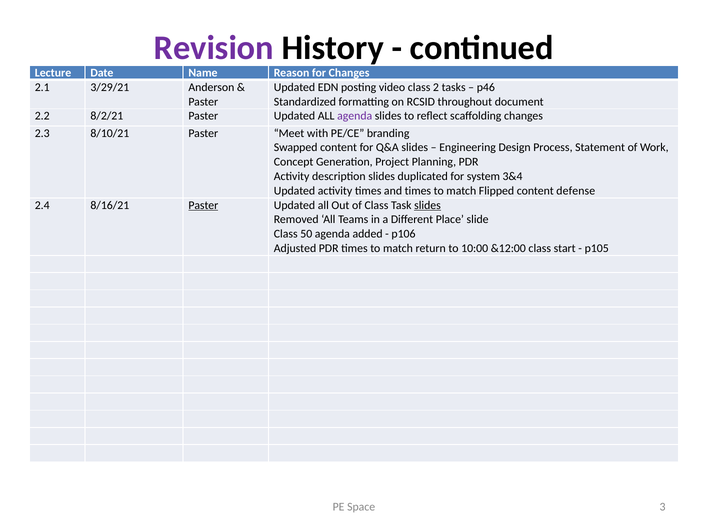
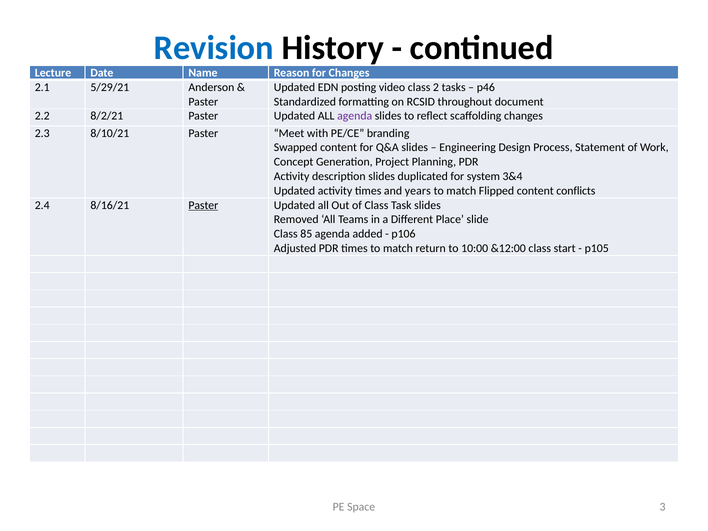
Revision colour: purple -> blue (214, 48)
3/29/21: 3/29/21 -> 5/29/21 (110, 87)
and times: times -> years (418, 191)
defense: defense -> conflicts (576, 191)
slides underline: present -> none (427, 205)
50: 50 -> 85 (306, 234)
